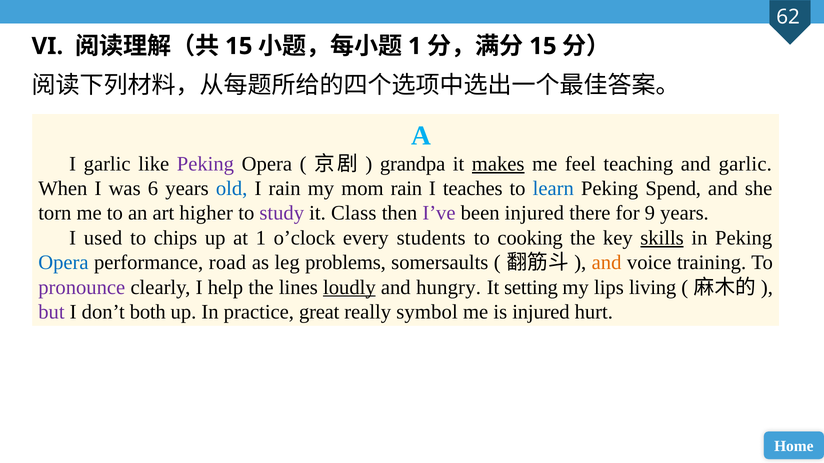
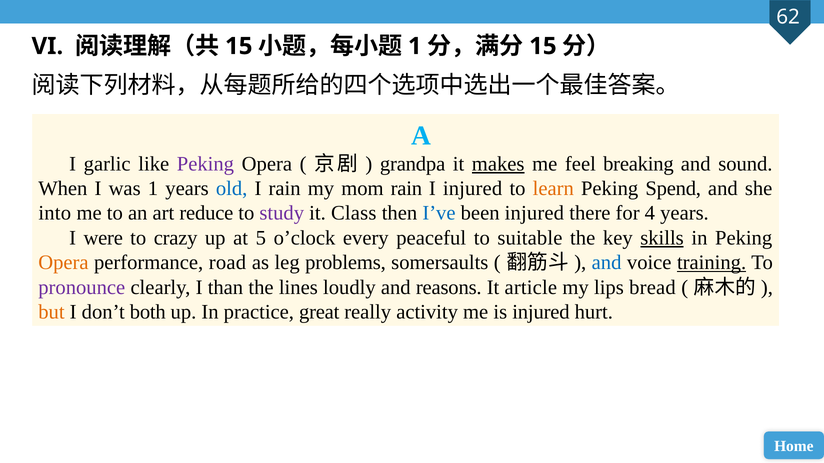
teaching: teaching -> breaking (638, 164)
and garlic: garlic -> sound (745, 164)
was 6: 6 -> 1 (153, 189)
I teaches: teaches -> injured (473, 189)
learn colour: blue -> orange (553, 189)
torn: torn -> into (55, 213)
higher: higher -> reduce (206, 213)
I’ve colour: purple -> blue (439, 213)
9: 9 -> 4 (650, 213)
used: used -> were (103, 238)
chips: chips -> crazy (176, 238)
at 1: 1 -> 5 (261, 238)
students: students -> peaceful (431, 238)
cooking: cooking -> suitable (530, 238)
Opera colour: blue -> orange (63, 263)
and colour: orange -> blue (607, 263)
training underline: none -> present (712, 263)
help: help -> than (225, 288)
loudly underline: present -> none (349, 288)
hungry: hungry -> reasons (449, 288)
setting: setting -> article (531, 288)
living: living -> bread (652, 288)
but colour: purple -> orange (51, 312)
symbol: symbol -> activity (427, 312)
